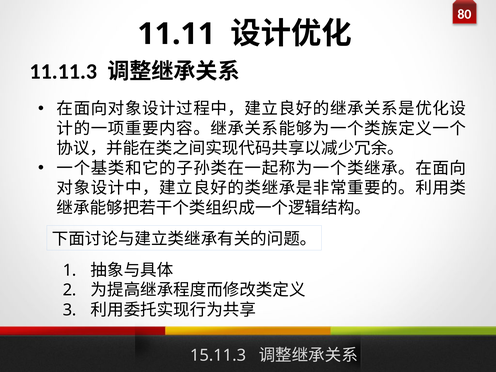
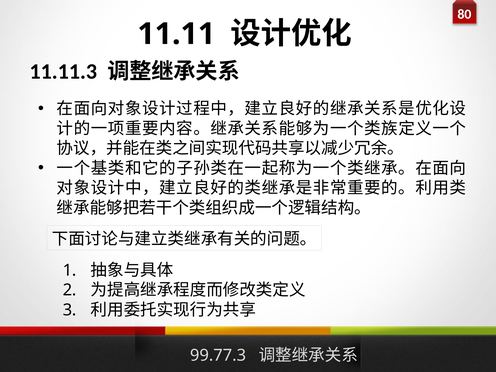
15.11.3: 15.11.3 -> 99.77.3 (218, 355)
